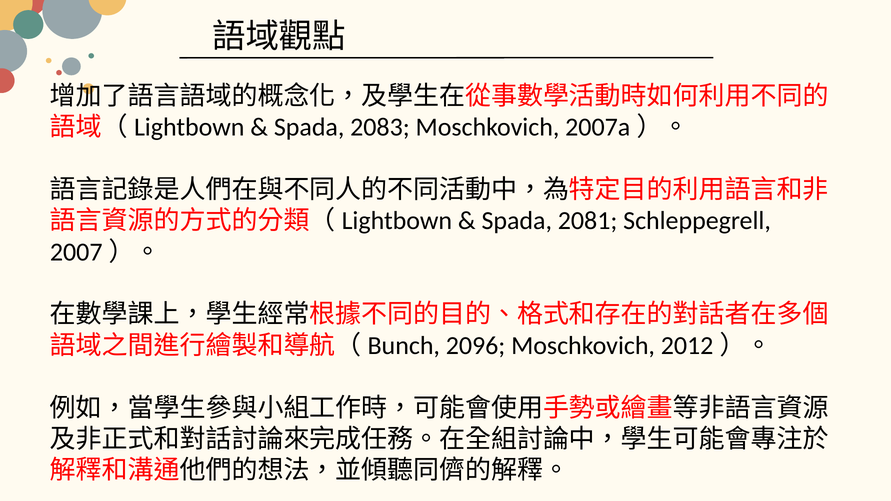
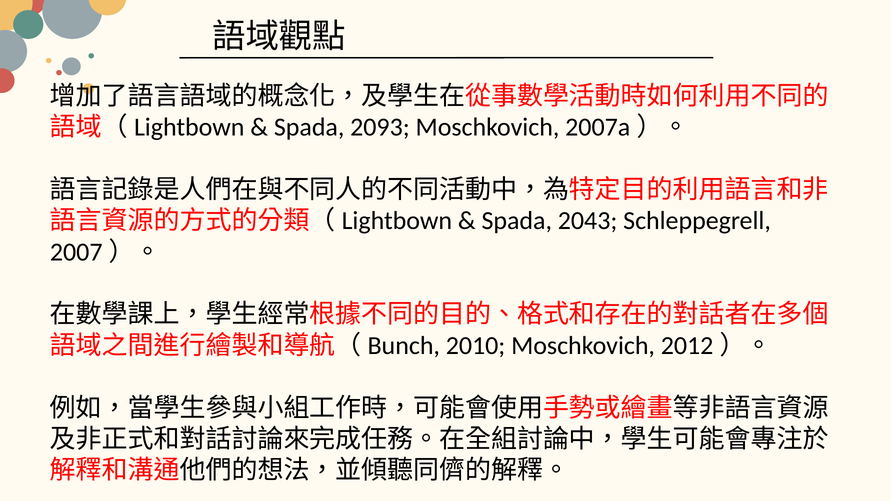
2083: 2083 -> 2093 (380, 127)
2081: 2081 -> 2043 (588, 221)
2096: 2096 -> 2010 (476, 346)
